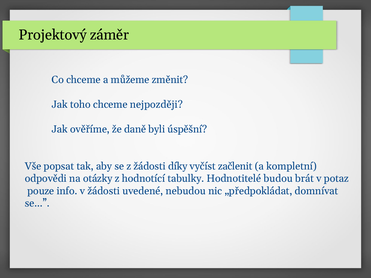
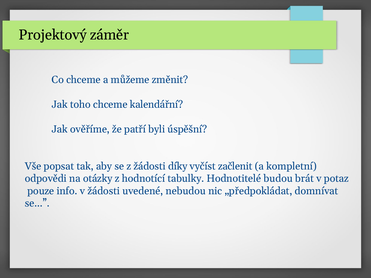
nejpozději: nejpozději -> kalendářní (156, 105)
daně: daně -> patří (135, 129)
